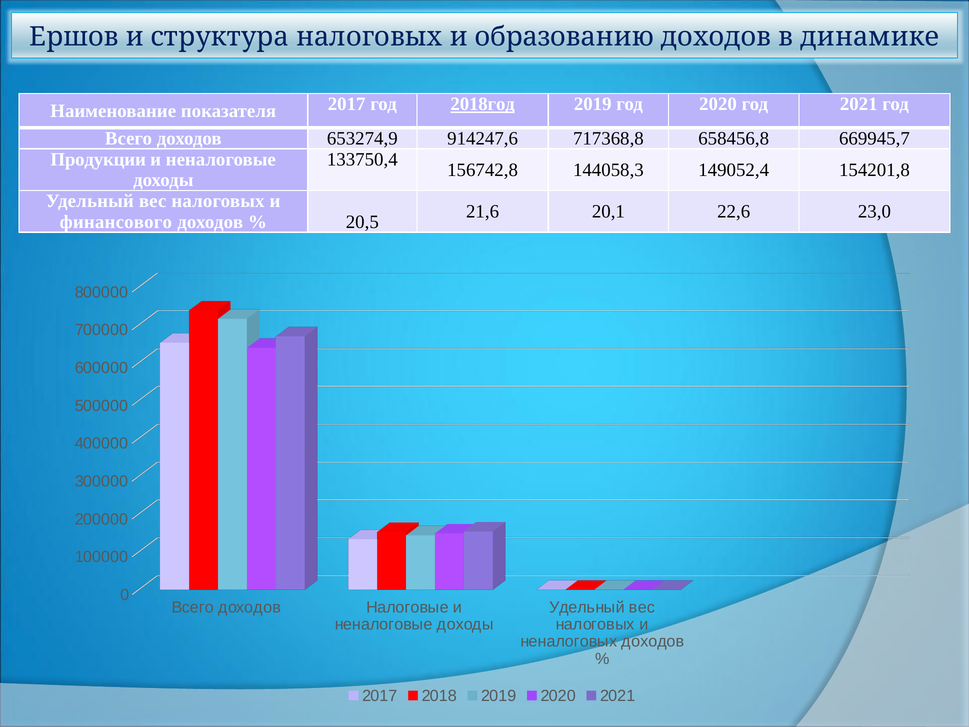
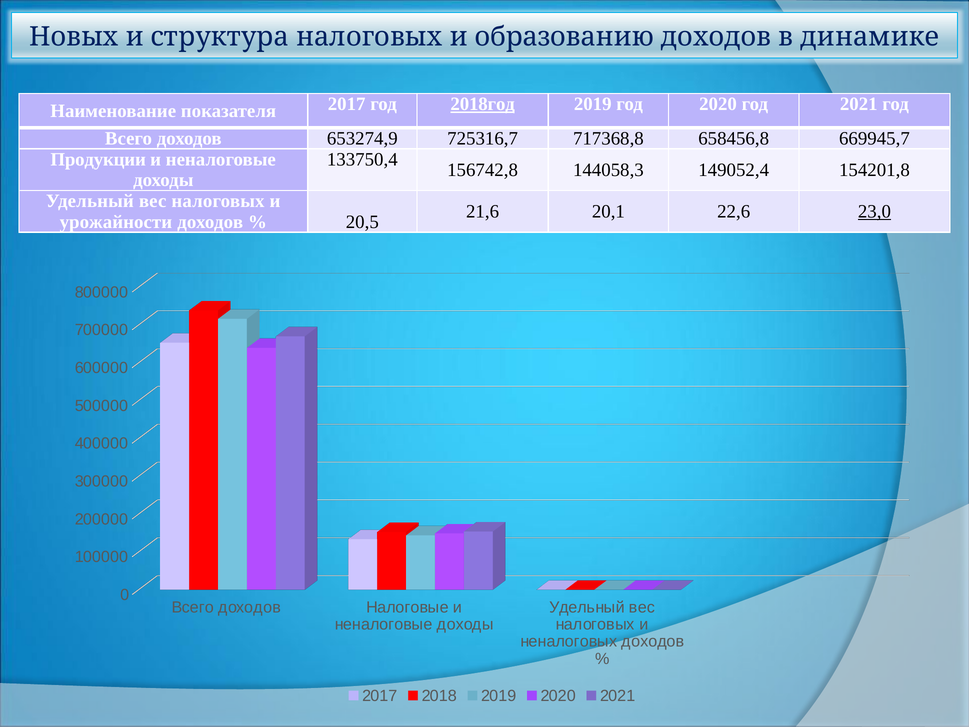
Ершов: Ершов -> Новых (74, 37)
914247,6: 914247,6 -> 725316,7 (483, 138)
23,0 underline: none -> present (874, 211)
финансового: финансового -> урожайности (116, 222)
